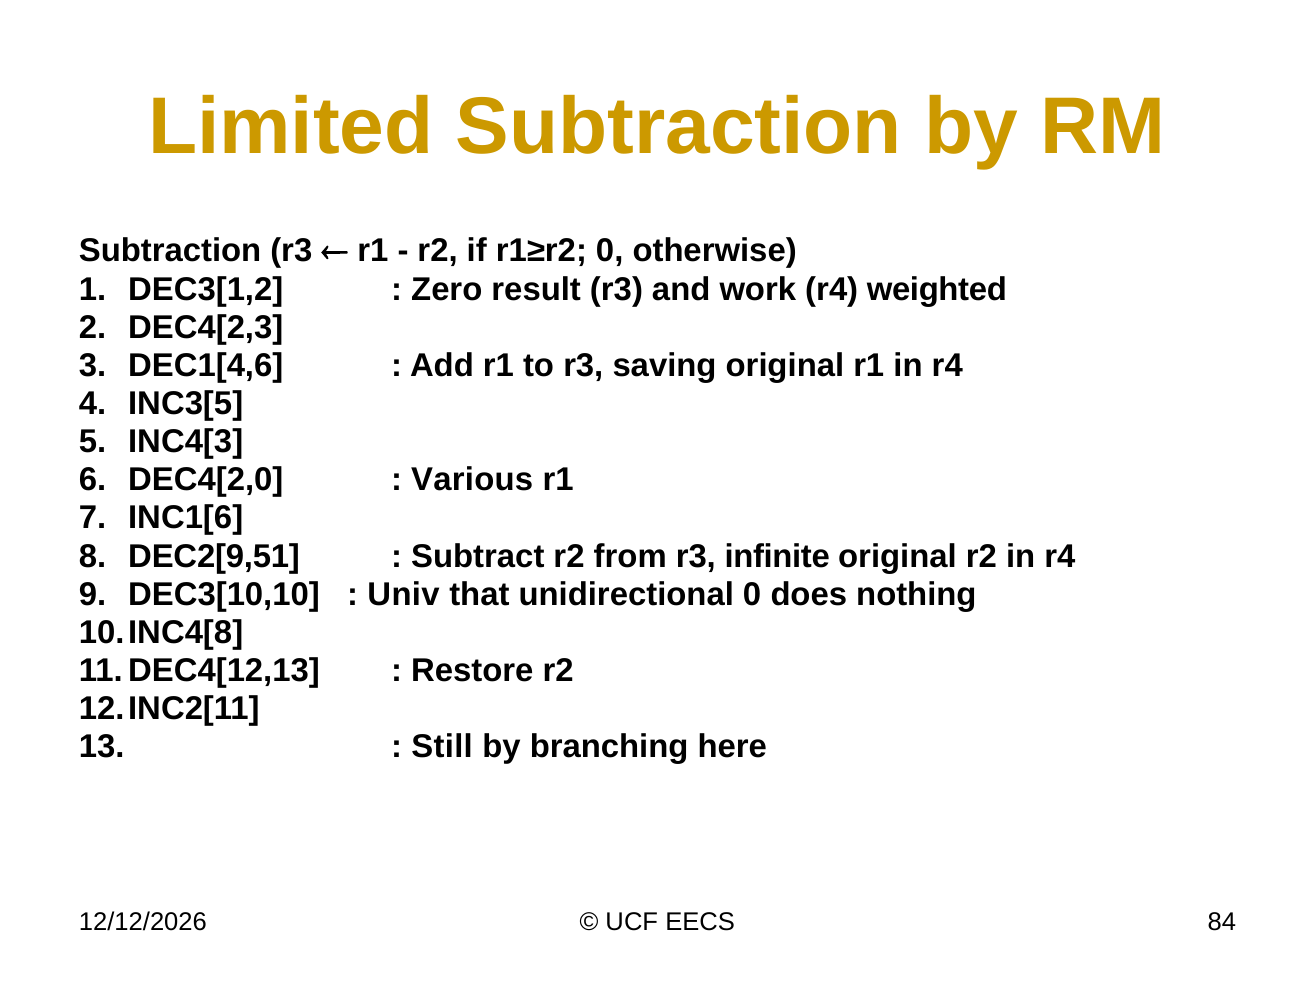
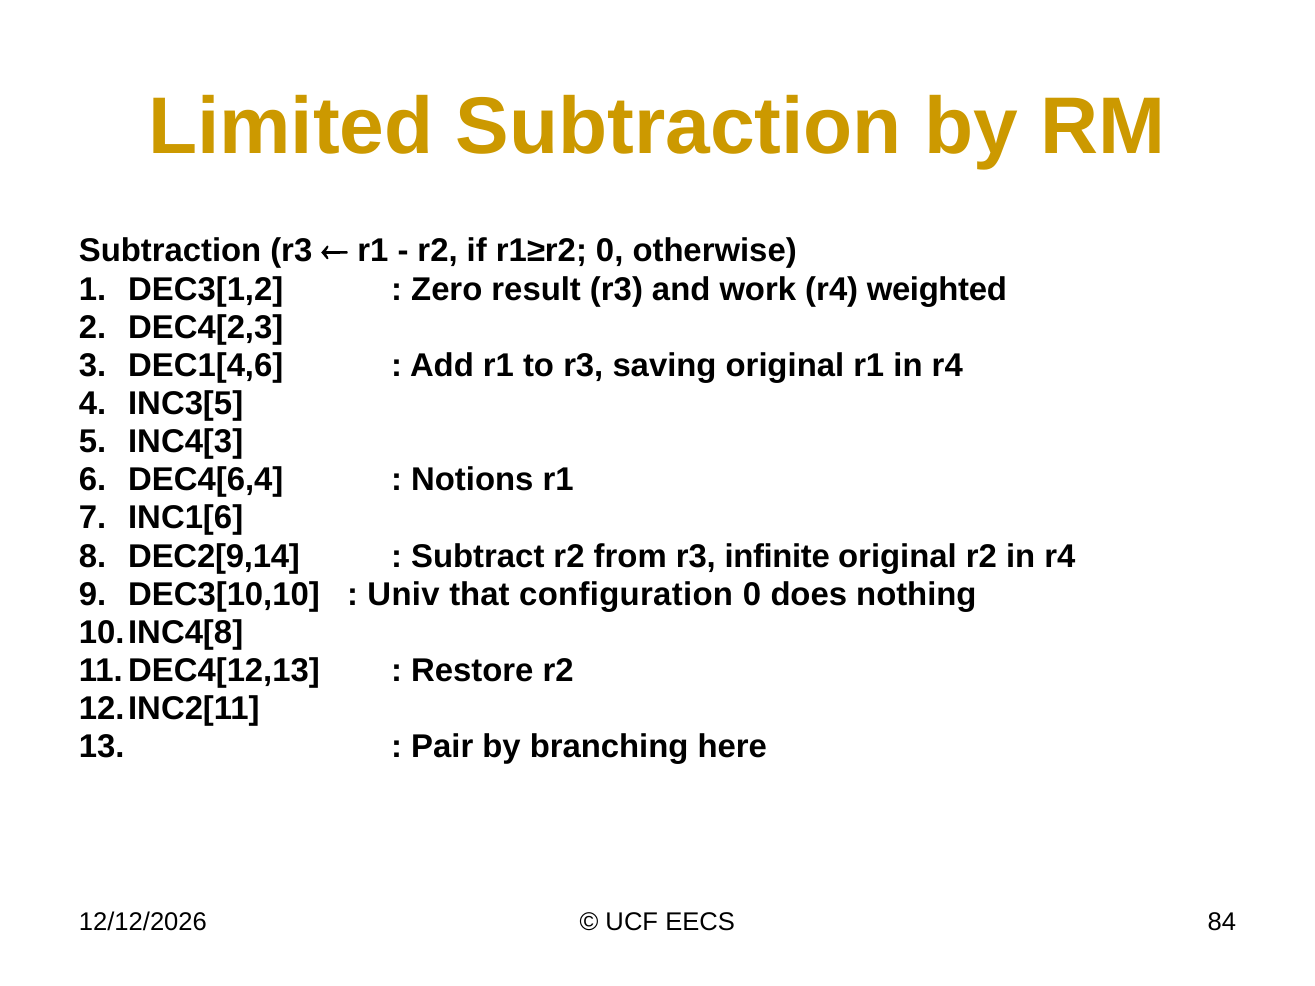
DEC4[2,0: DEC4[2,0 -> DEC4[6,4 (206, 480)
Various: Various -> Notions (472, 480)
DEC2[9,51: DEC2[9,51 -> DEC2[9,14 (214, 556)
unidirectional: unidirectional -> configuration (626, 595)
Still: Still -> Pair (442, 747)
